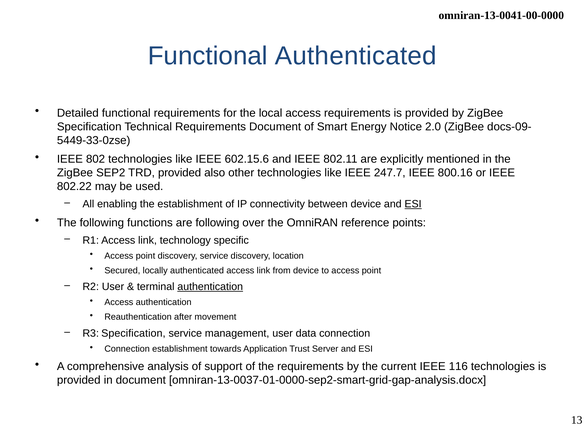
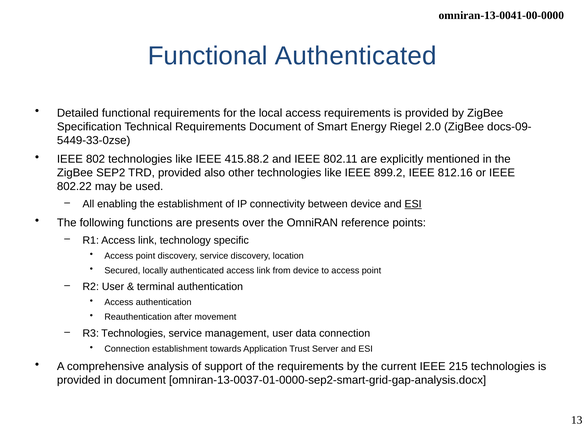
Notice: Notice -> Riegel (406, 127)
602.15.6: 602.15.6 -> 415.88.2 (247, 159)
247.7: 247.7 -> 899.2 (390, 173)
800.16: 800.16 -> 812.16 (455, 173)
are following: following -> presents (217, 222)
authentication underline: present -> none (210, 287)
R3 Specification: Specification -> Technologies (134, 333)
116: 116 -> 215 (458, 366)
